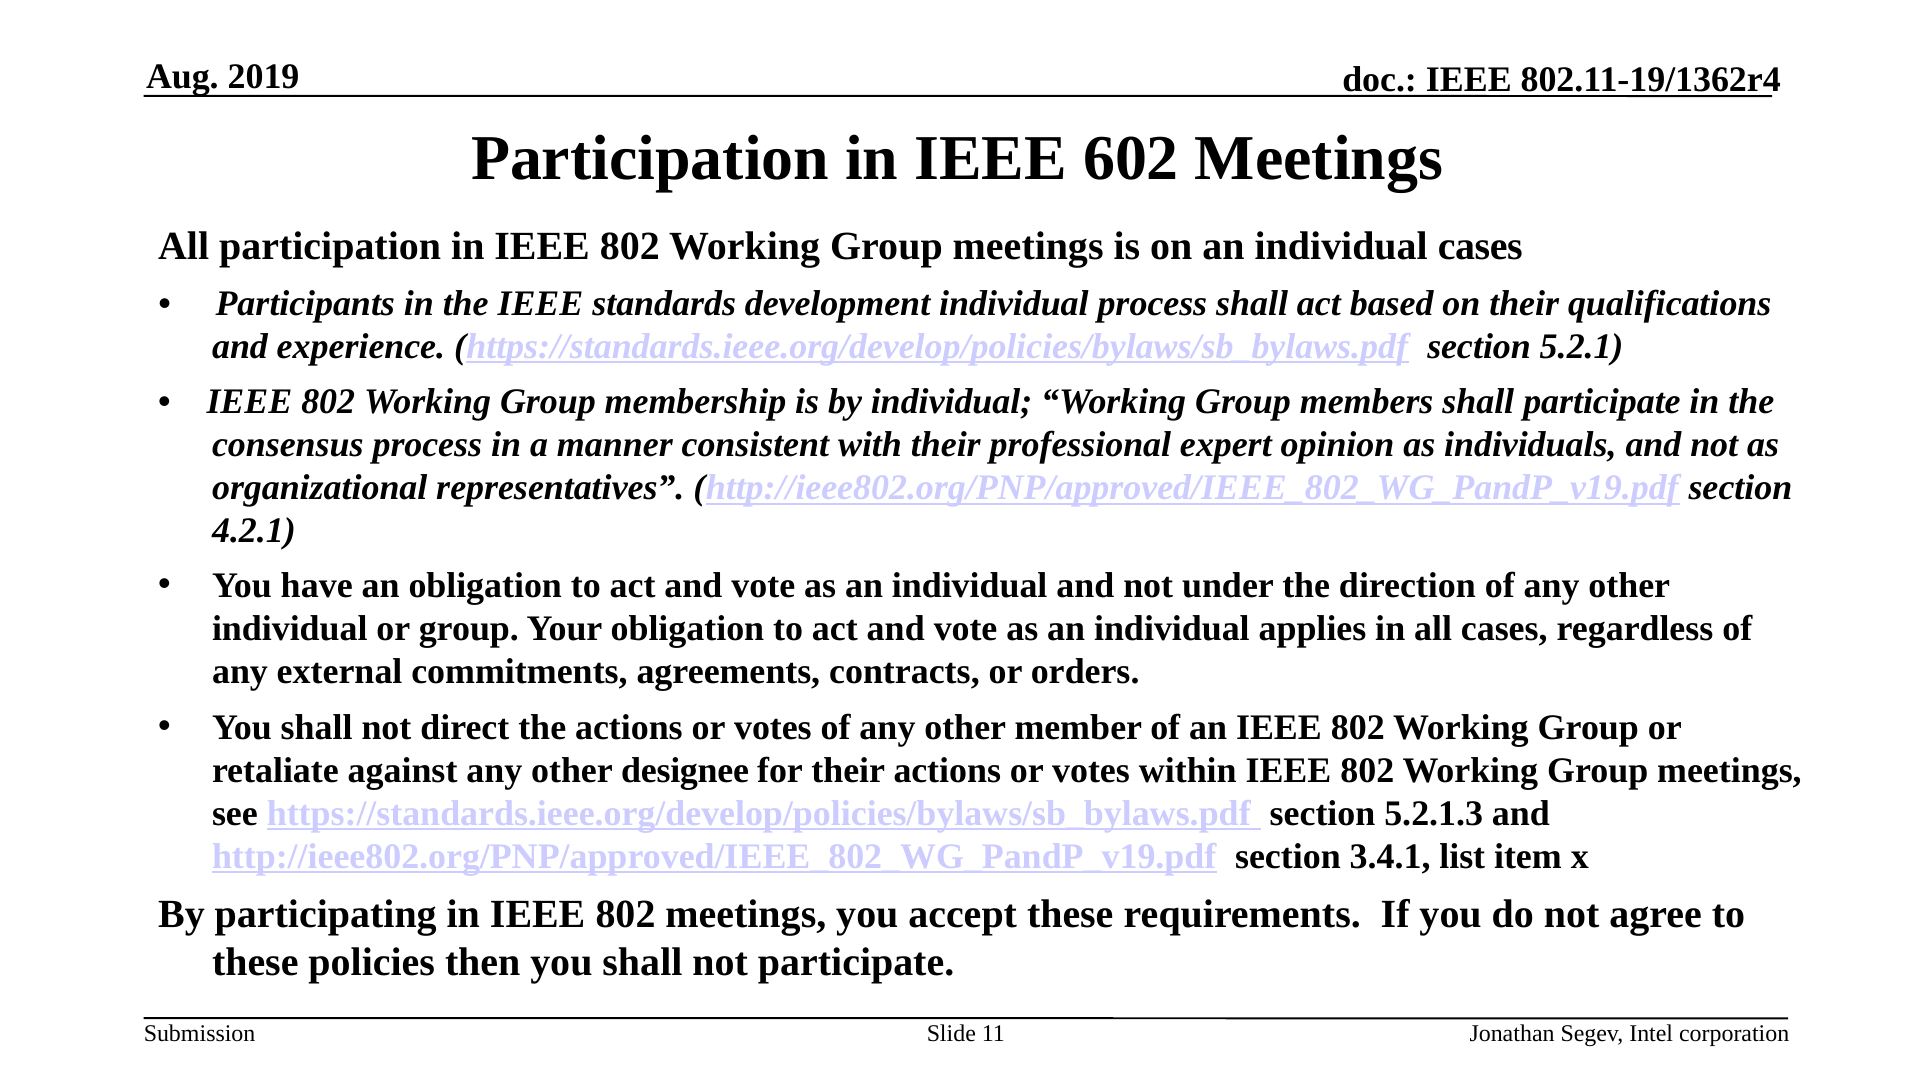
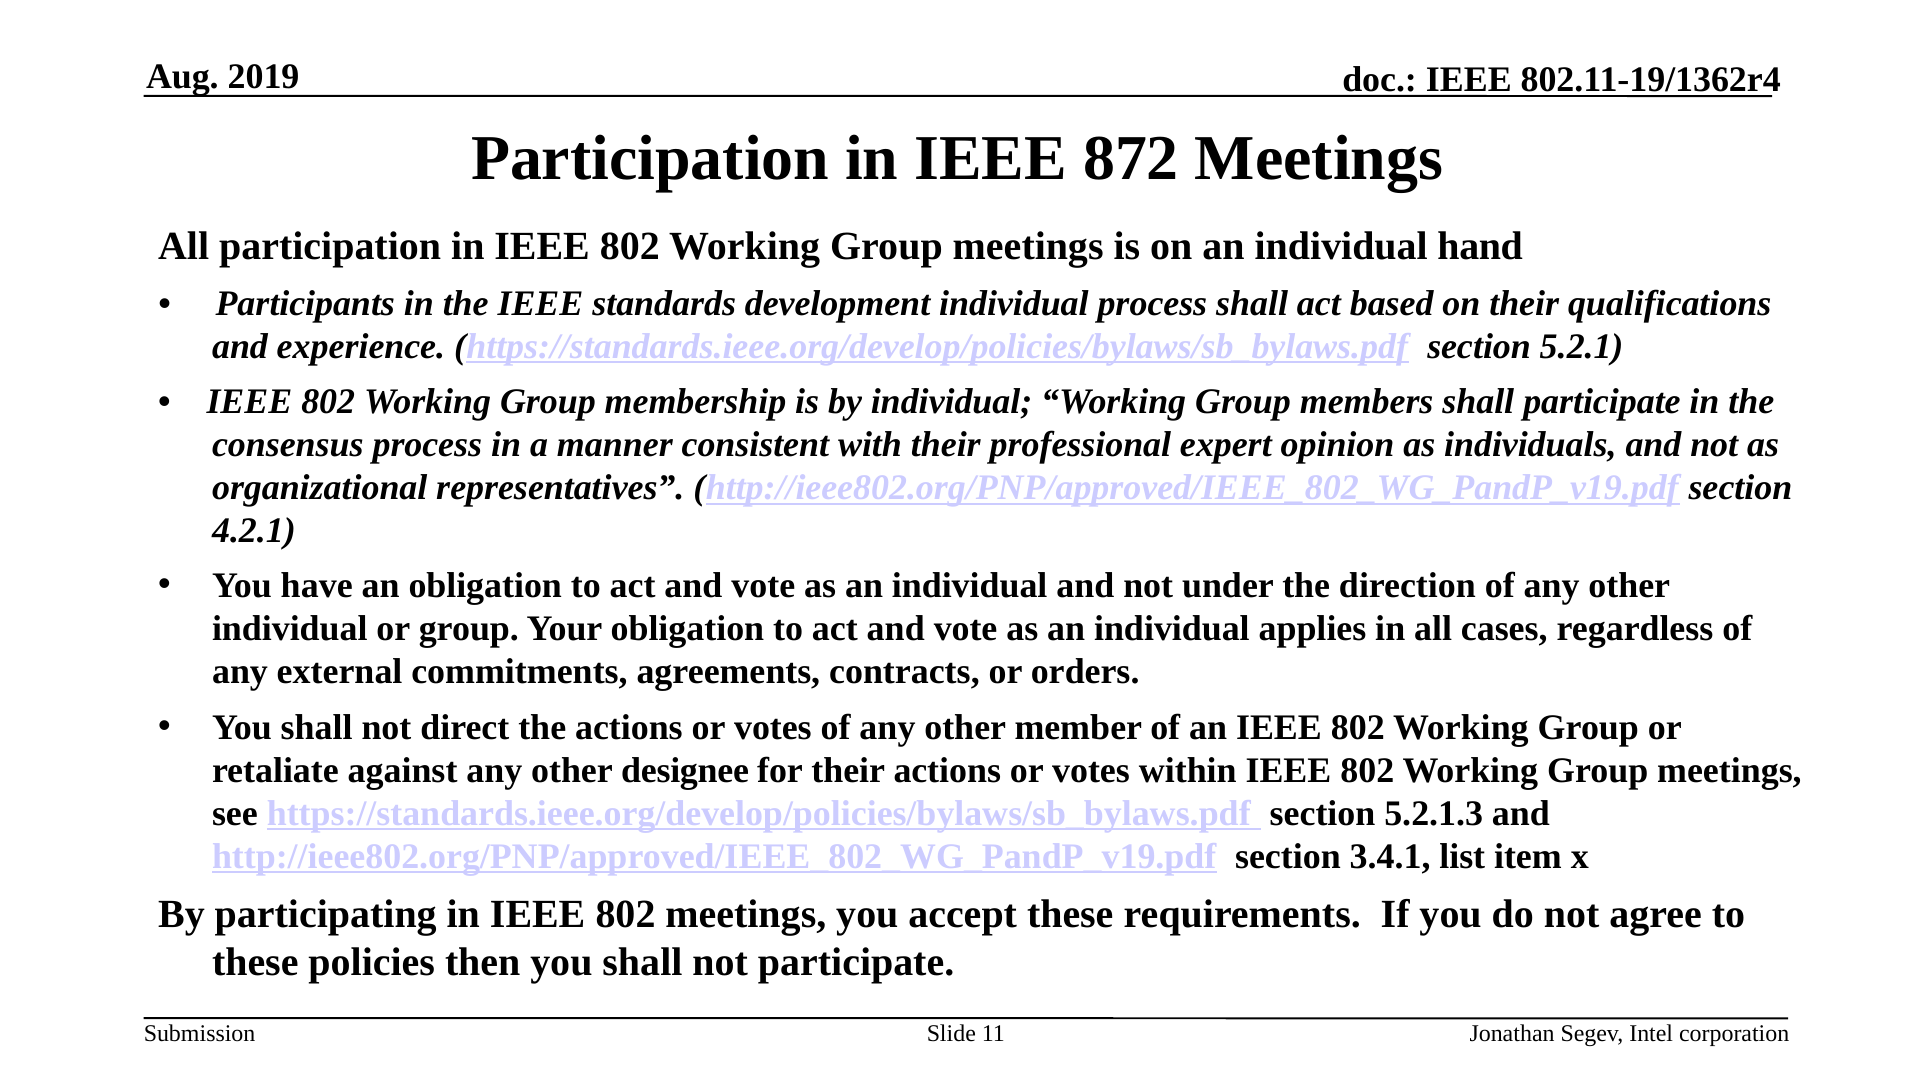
602: 602 -> 872 (1131, 158)
individual cases: cases -> hand (1480, 246)
